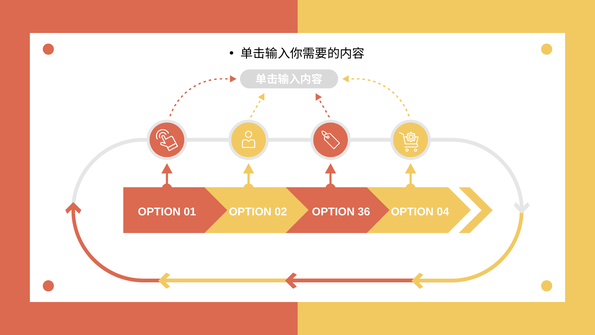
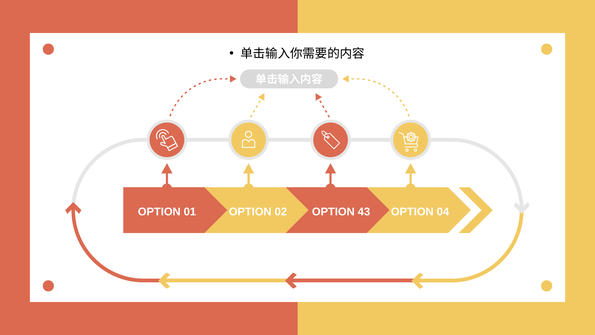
36: 36 -> 43 (364, 212)
